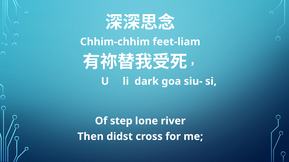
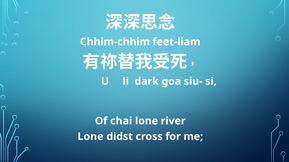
step: step -> chai (121, 121)
Then: Then -> Lone (90, 137)
